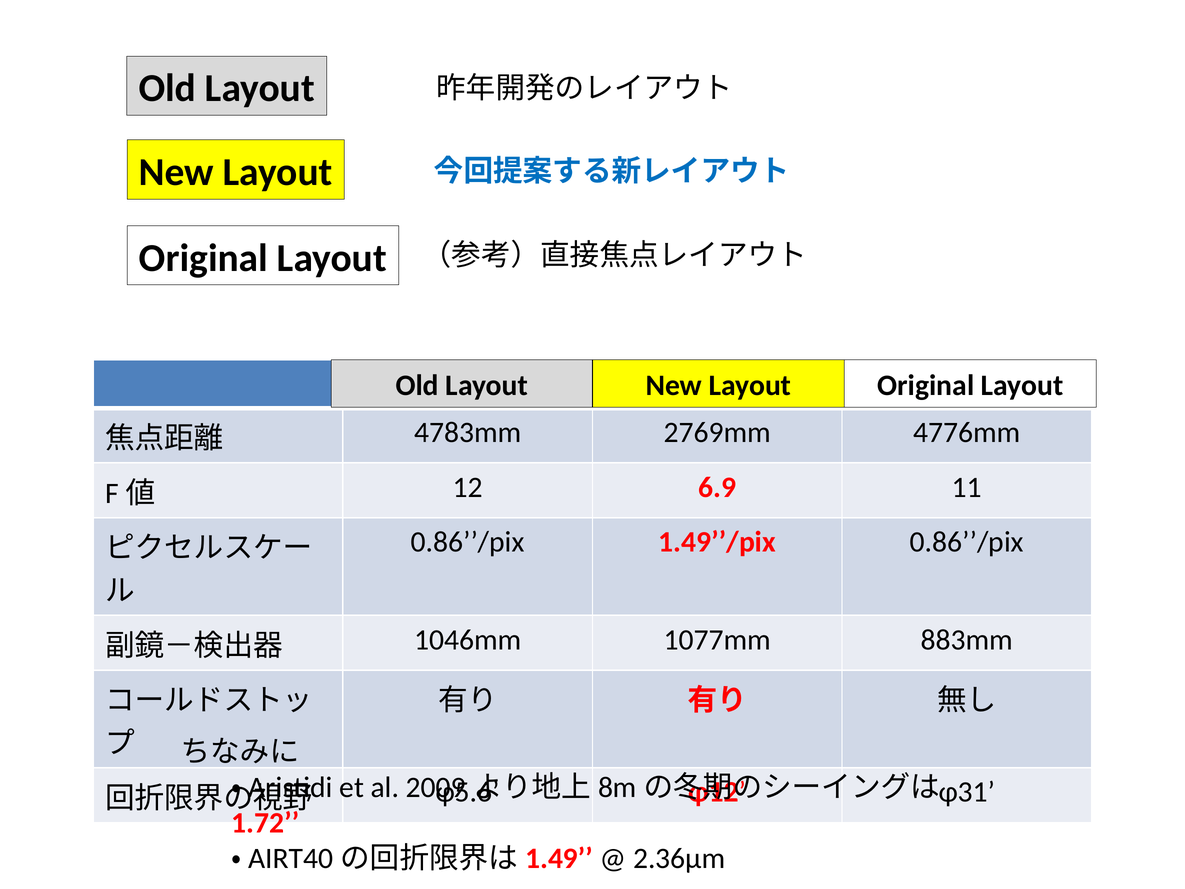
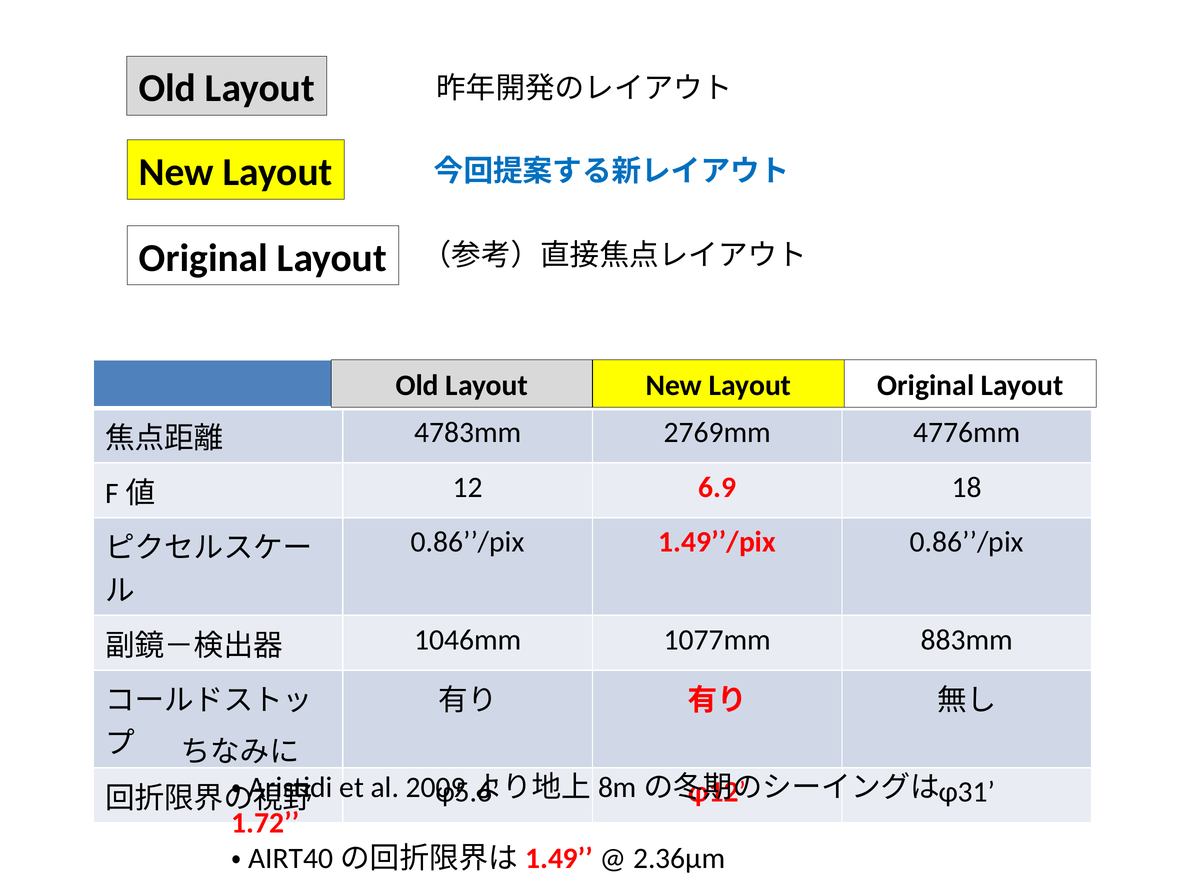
11: 11 -> 18 (967, 487)
